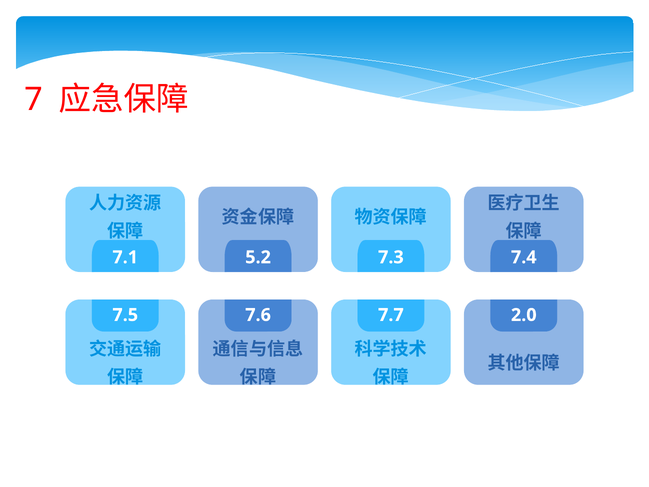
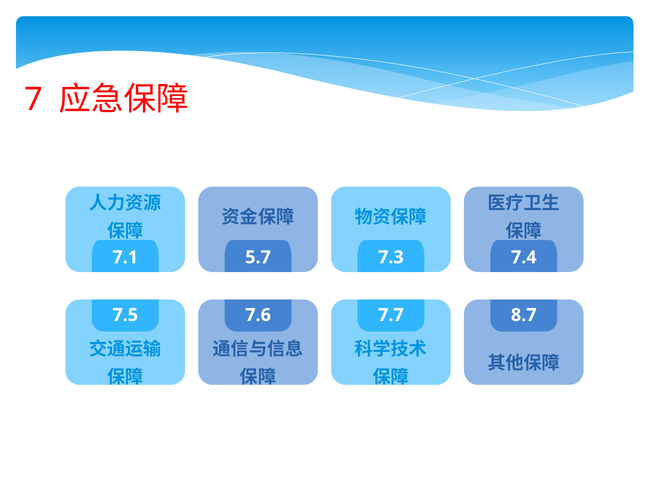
5.2: 5.2 -> 5.7 (258, 257)
2.0: 2.0 -> 8.7 (524, 315)
